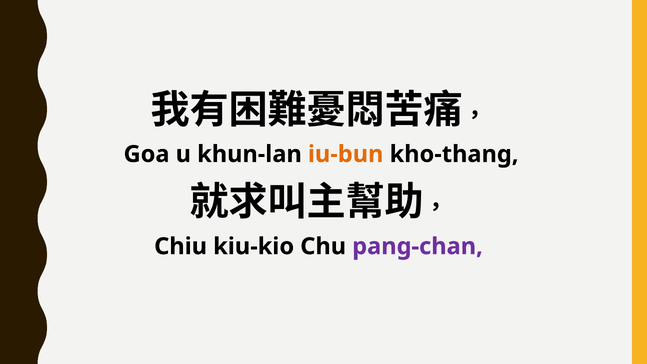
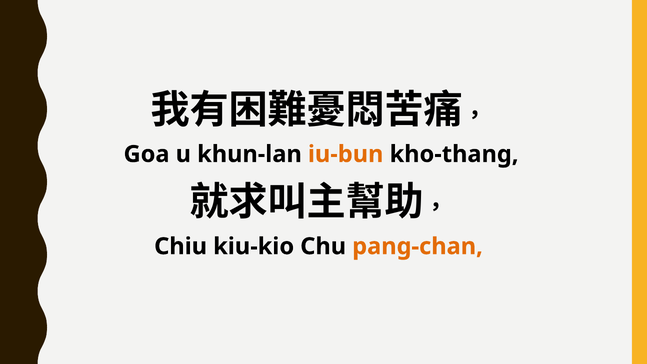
pang-chan colour: purple -> orange (417, 246)
